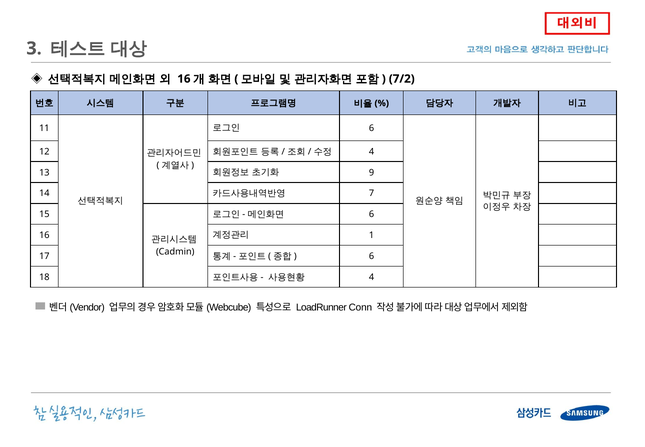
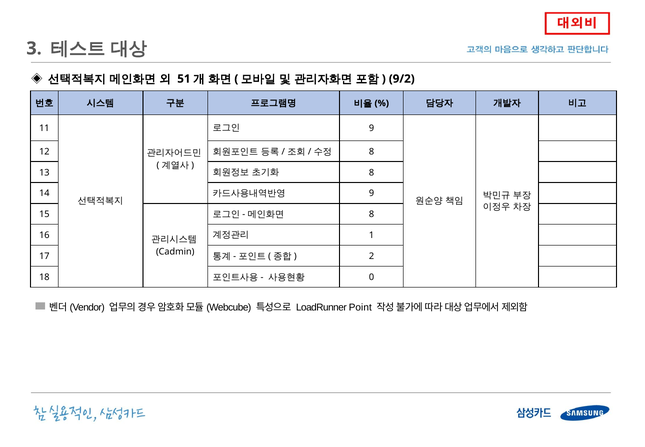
16: 16 -> 51 (184, 79)
7/2: 7/2 -> 9/2 (402, 79)
6: 6 -> 9 (371, 128)
4: 4 -> 8 (371, 151)
9: 9 -> 8 (371, 172)
7: 7 -> 9 (371, 193)
6: 6 -> 8 (371, 214)
6: 6 -> 2 (371, 256)
4: 4 -> 0 (371, 277)
Conn: Conn -> Point (360, 307)
